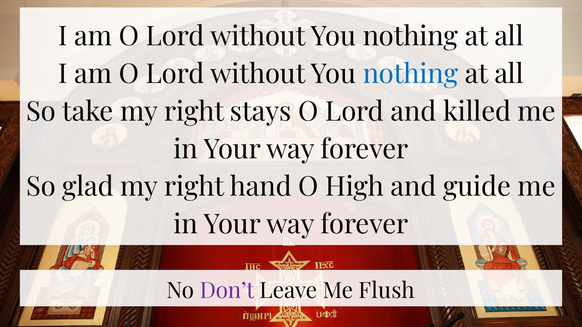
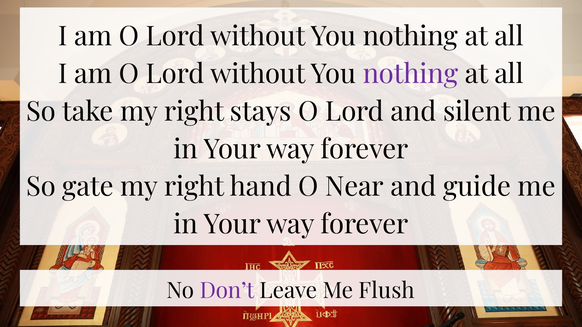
nothing colour: blue -> purple (410, 74)
killed: killed -> silent (477, 112)
glad: glad -> gate (88, 187)
High: High -> Near (355, 187)
